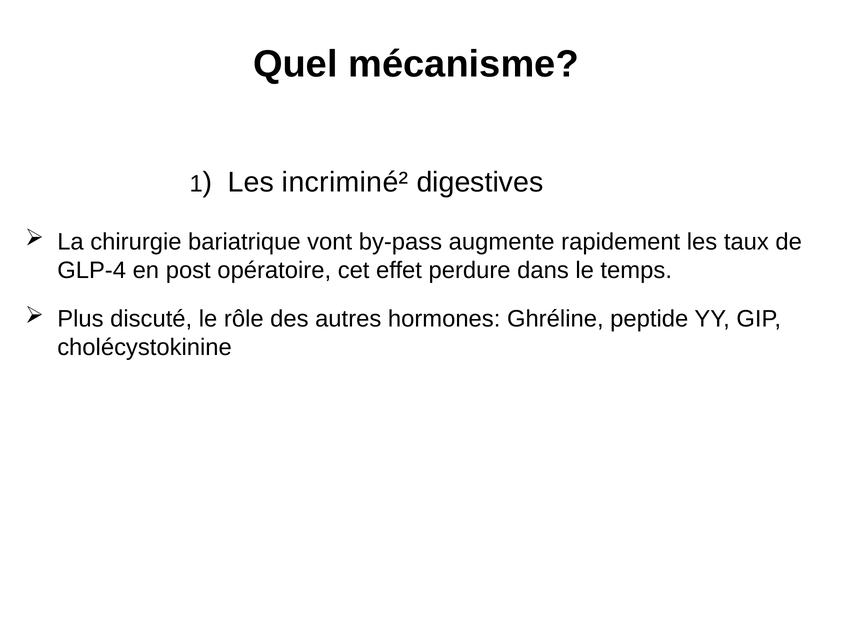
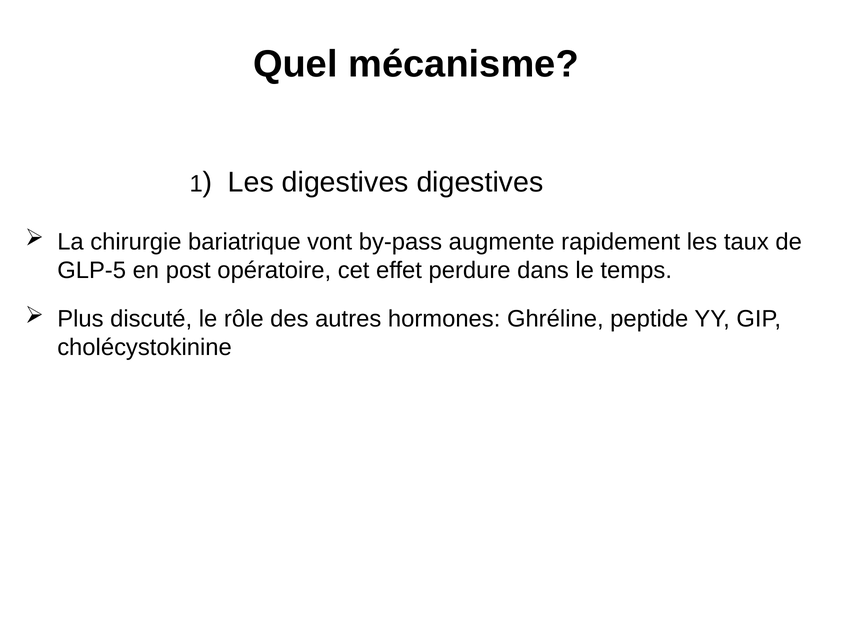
Les incriminé²: incriminé² -> digestives (345, 182)
GLP-4: GLP-4 -> GLP-5 (92, 271)
